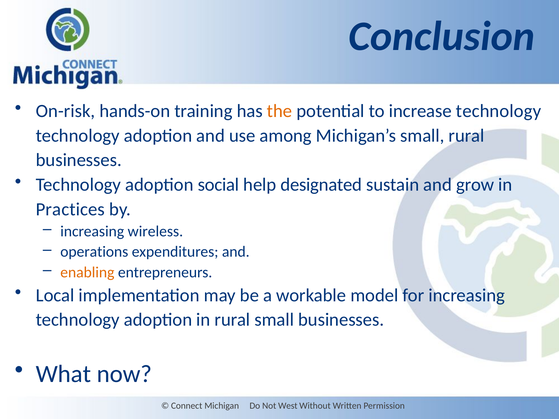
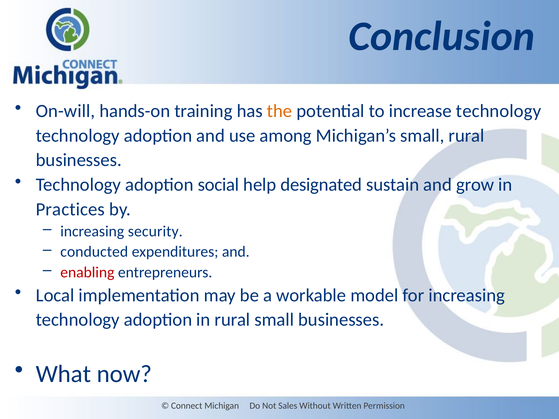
On-risk: On-risk -> On-will (65, 111)
wireless: wireless -> security (155, 231)
operations: operations -> conducted (94, 252)
enabling colour: orange -> red (87, 272)
West: West -> Sales (288, 406)
